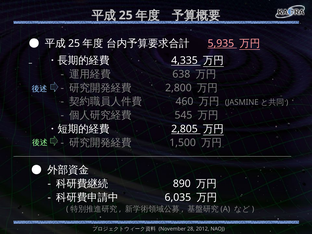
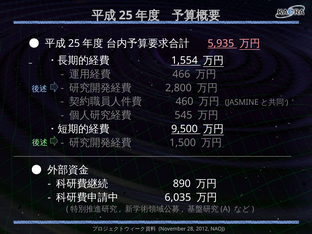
4,335: 4,335 -> 1,554 (184, 60)
638: 638 -> 466 (181, 74)
2,805: 2,805 -> 9,500 (184, 129)
